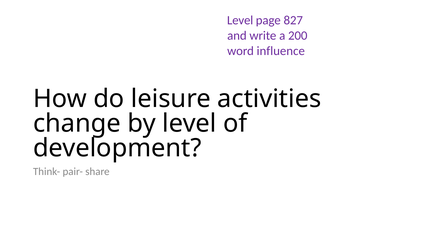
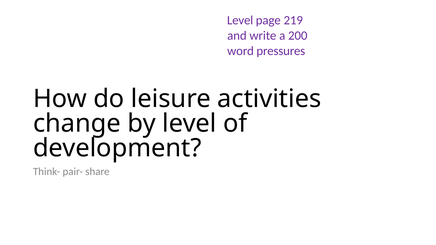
827: 827 -> 219 (293, 20)
influence: influence -> pressures (281, 51)
